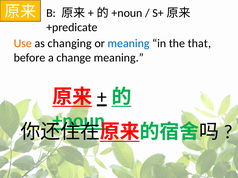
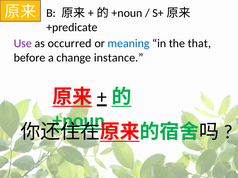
Use colour: orange -> purple (23, 43)
changing: changing -> occurred (70, 43)
change meaning: meaning -> instance (119, 58)
